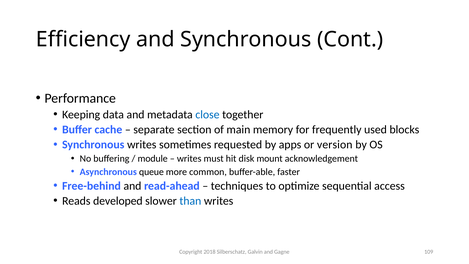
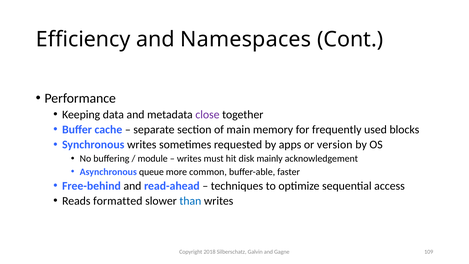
and Synchronous: Synchronous -> Namespaces (246, 39)
close colour: blue -> purple (207, 114)
mount: mount -> mainly (270, 159)
developed: developed -> formatted (118, 201)
